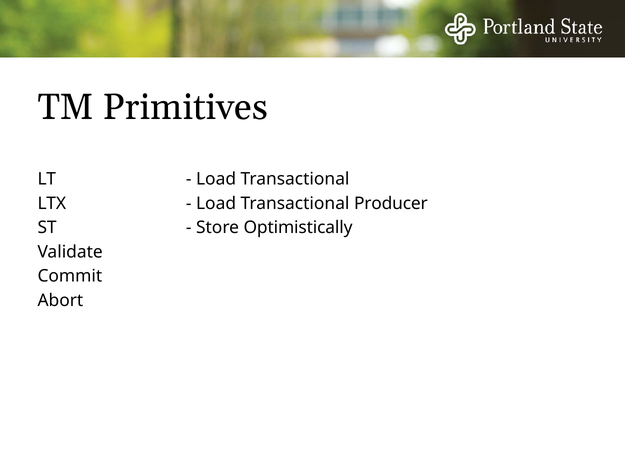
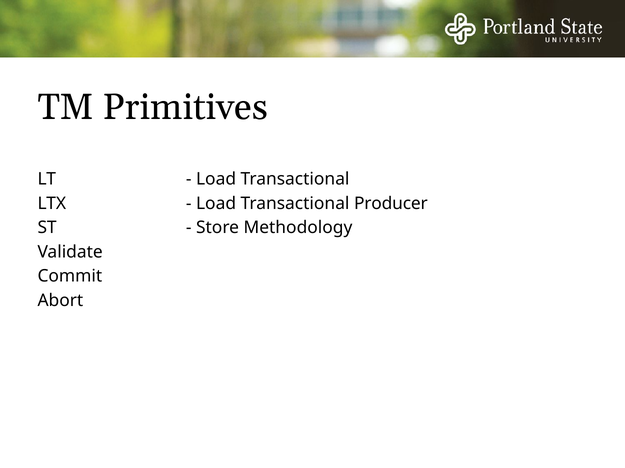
Optimistically: Optimistically -> Methodology (298, 228)
